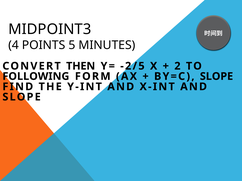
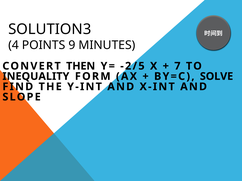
MIDPOINT3: MIDPOINT3 -> SOLUTION3 (50, 29)
POINTS 5: 5 -> 9 (72, 45)
2: 2 -> 7 (177, 66)
FOLLOWING: FOLLOWING -> INEQUALITY (36, 77)
BY=C SLOPE: SLOPE -> SOLVE (217, 77)
